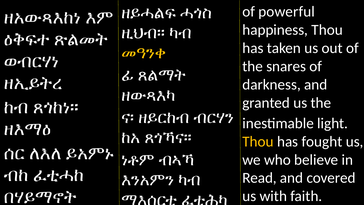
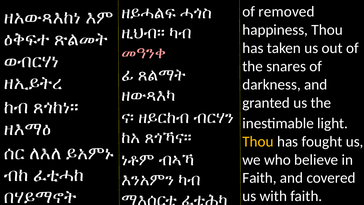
powerful: powerful -> removed (287, 12)
መዓንቀ colour: yellow -> pink (144, 53)
Read: Read -> Faith (259, 178)
